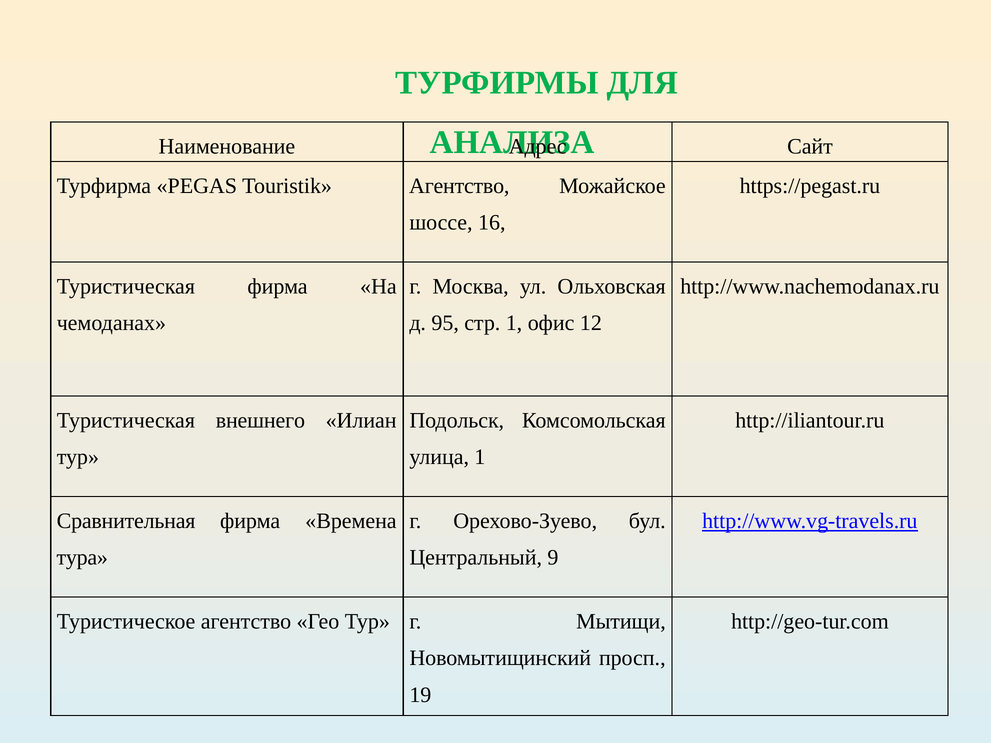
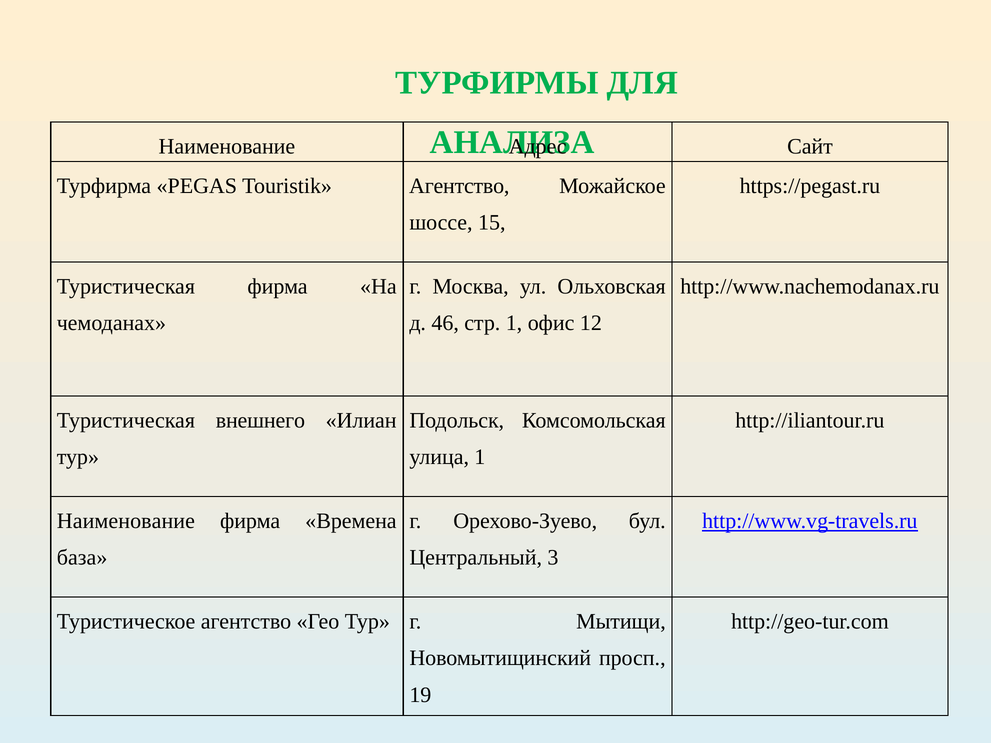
16: 16 -> 15 (492, 223)
95: 95 -> 46 (445, 323)
Сравнительная: Сравнительная -> Наименование (126, 521)
тура: тура -> база (82, 558)
9: 9 -> 3 (553, 558)
